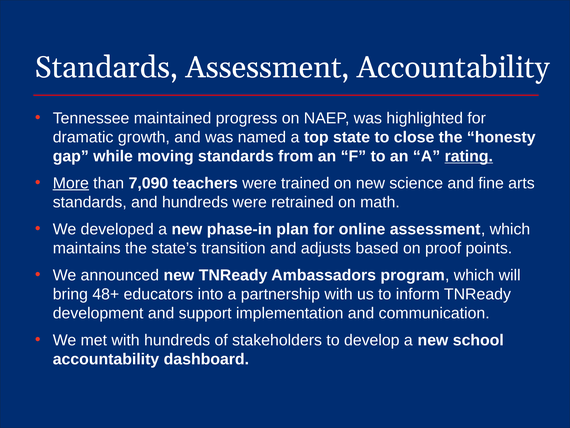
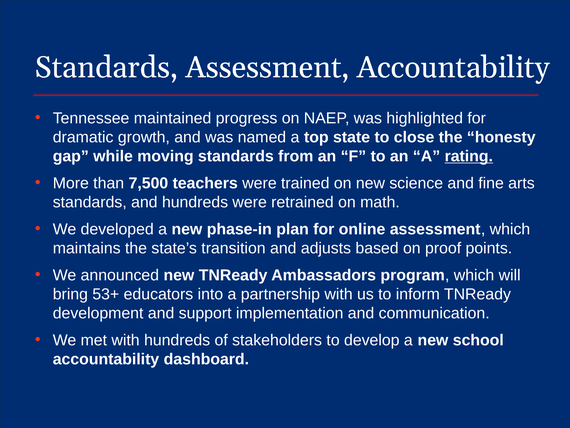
More underline: present -> none (71, 183)
7,090: 7,090 -> 7,500 (148, 183)
48+: 48+ -> 53+ (106, 294)
